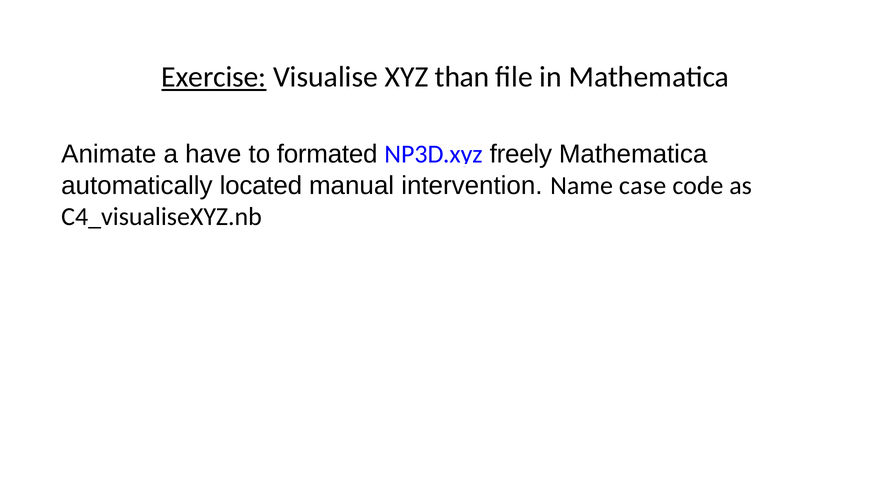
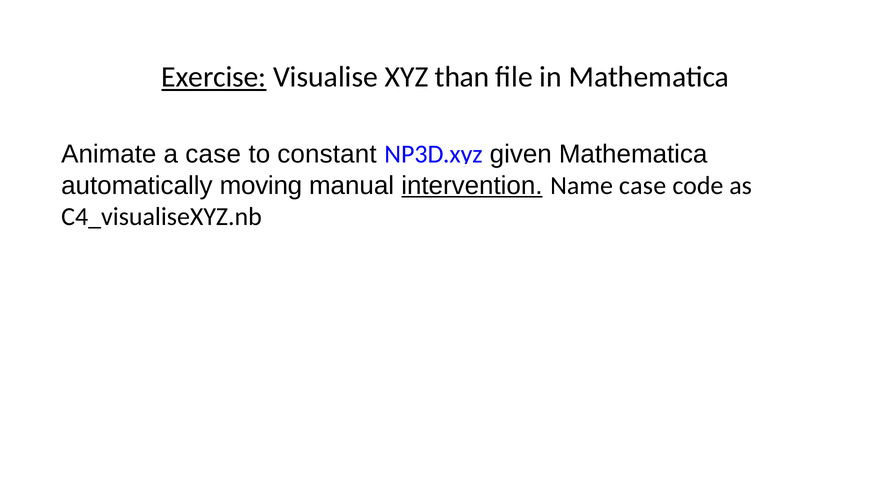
a have: have -> case (213, 154)
formated: formated -> constant (327, 154)
freely: freely -> given (521, 154)
located: located -> moving (261, 186)
intervention underline: none -> present (472, 186)
